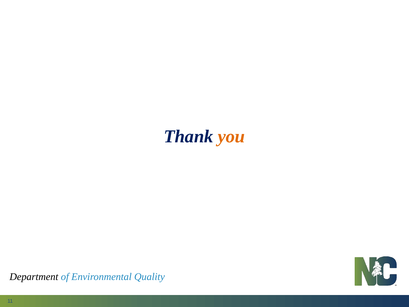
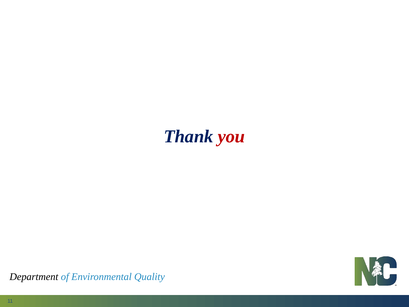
you colour: orange -> red (231, 136)
